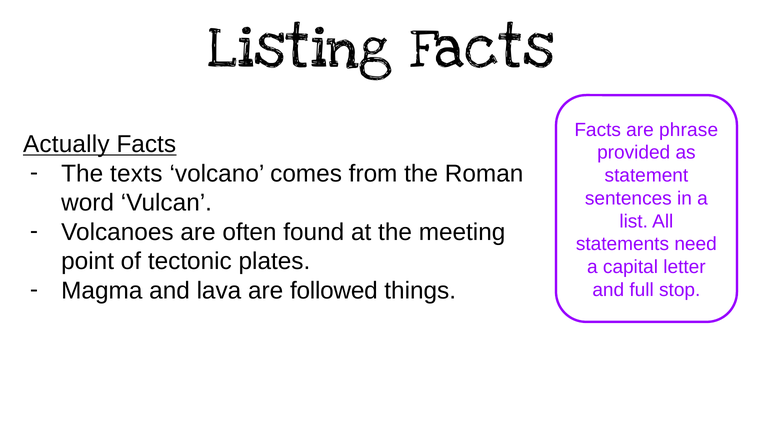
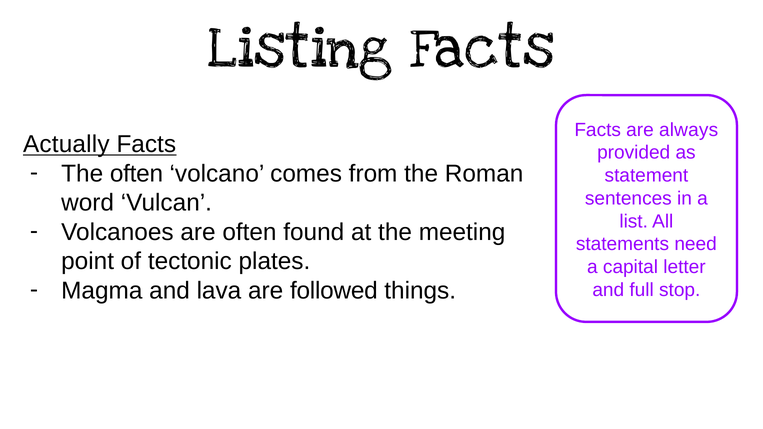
phrase: phrase -> always (689, 130)
The texts: texts -> often (137, 174)
